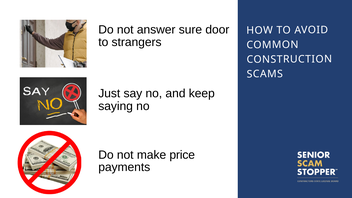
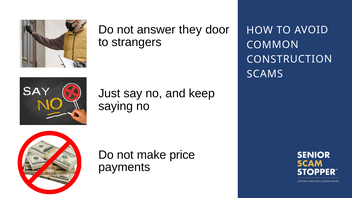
sure: sure -> they (190, 30)
